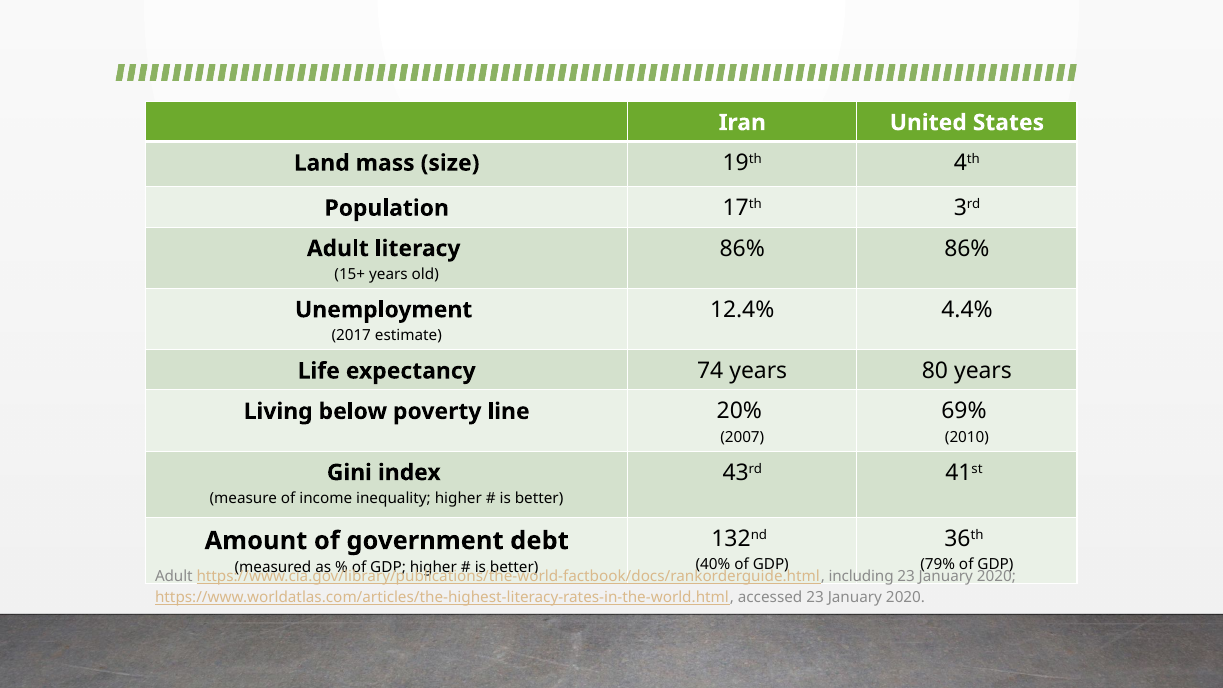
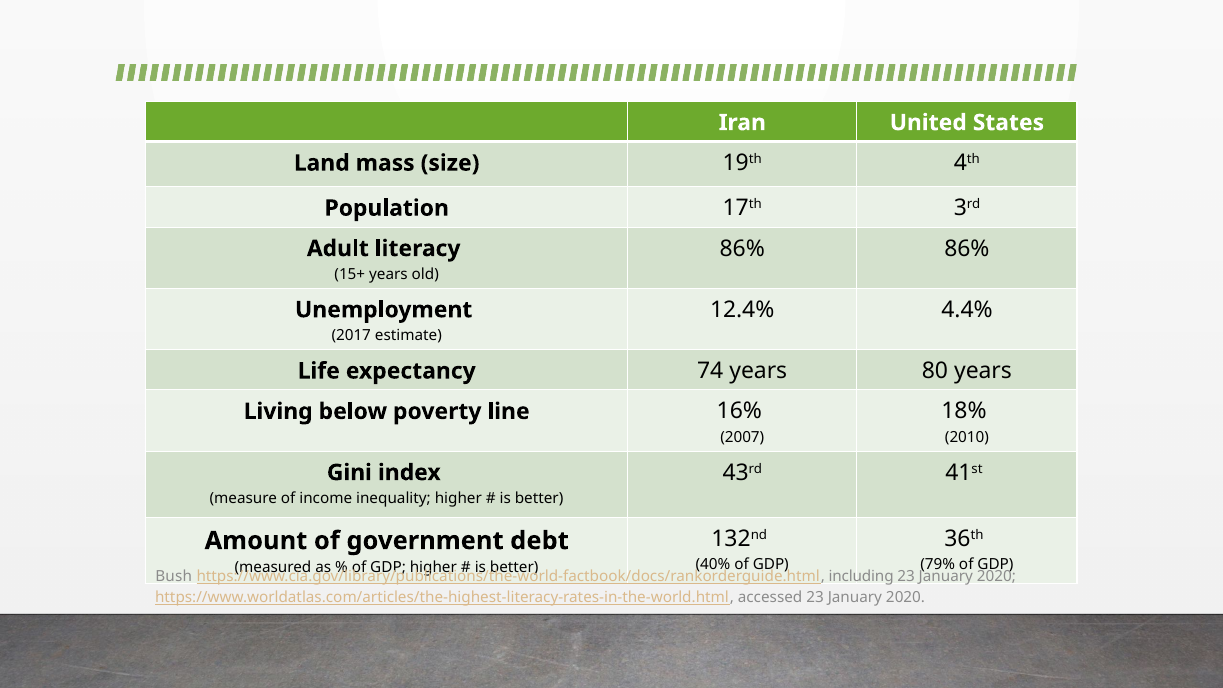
69%: 69% -> 18% (964, 411)
20%: 20% -> 16% (739, 411)
Adult: Adult -> Bush (174, 576)
